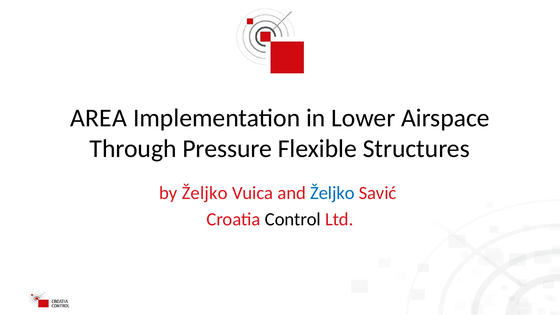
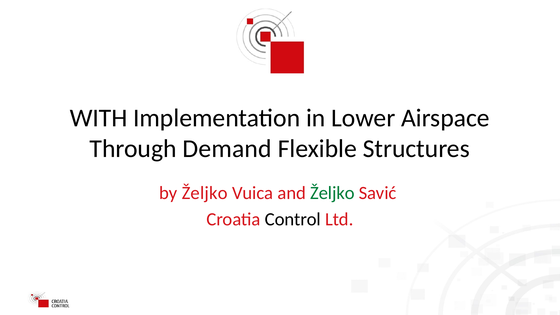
AREA: AREA -> WITH (99, 118)
Pressure: Pressure -> Demand (227, 149)
Željko colour: blue -> green (332, 193)
